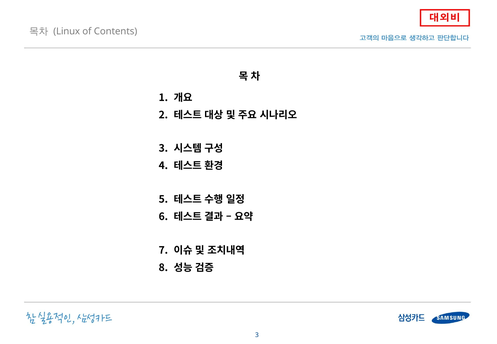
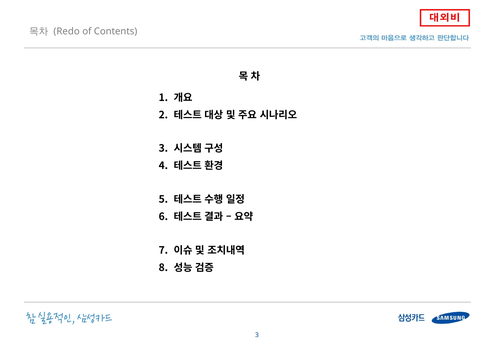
Linux: Linux -> Redo (67, 31)
